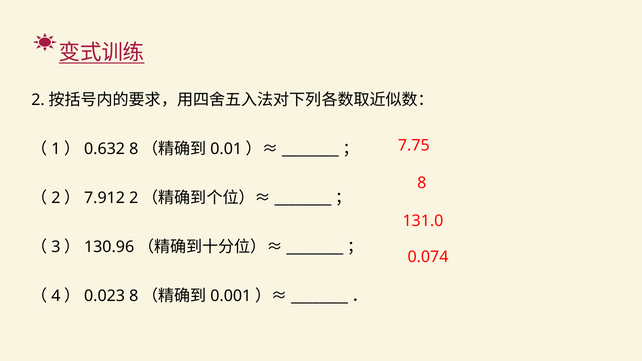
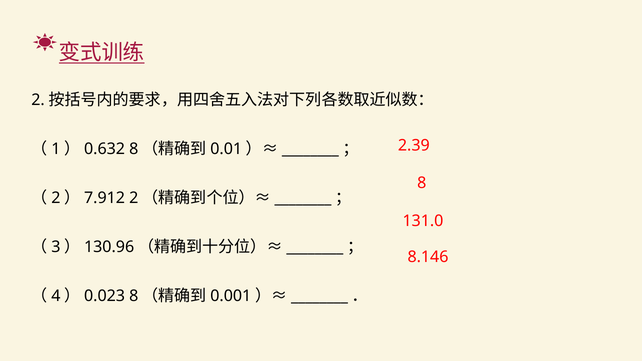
7.75: 7.75 -> 2.39 (414, 146)
0.074: 0.074 -> 8.146 (428, 257)
